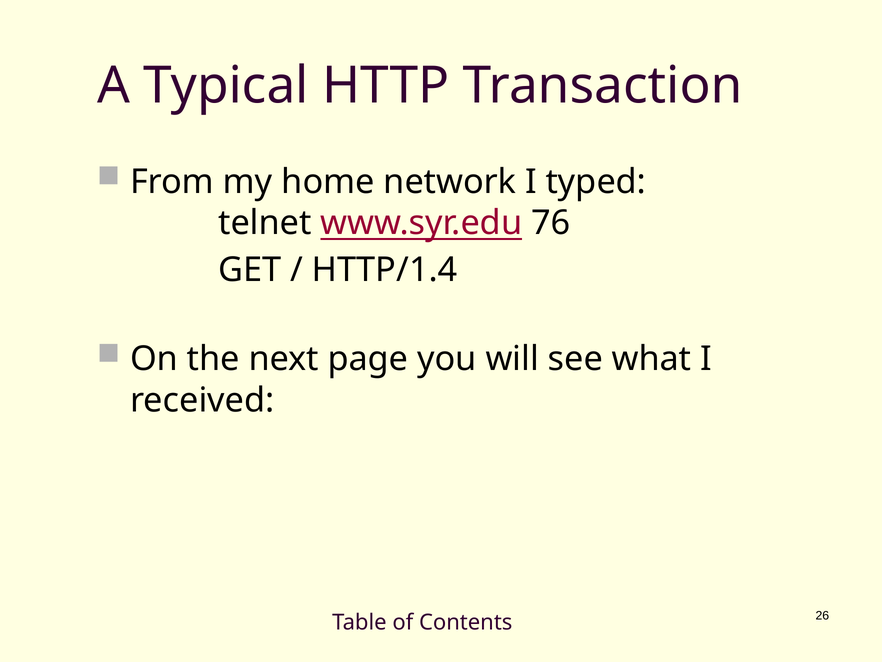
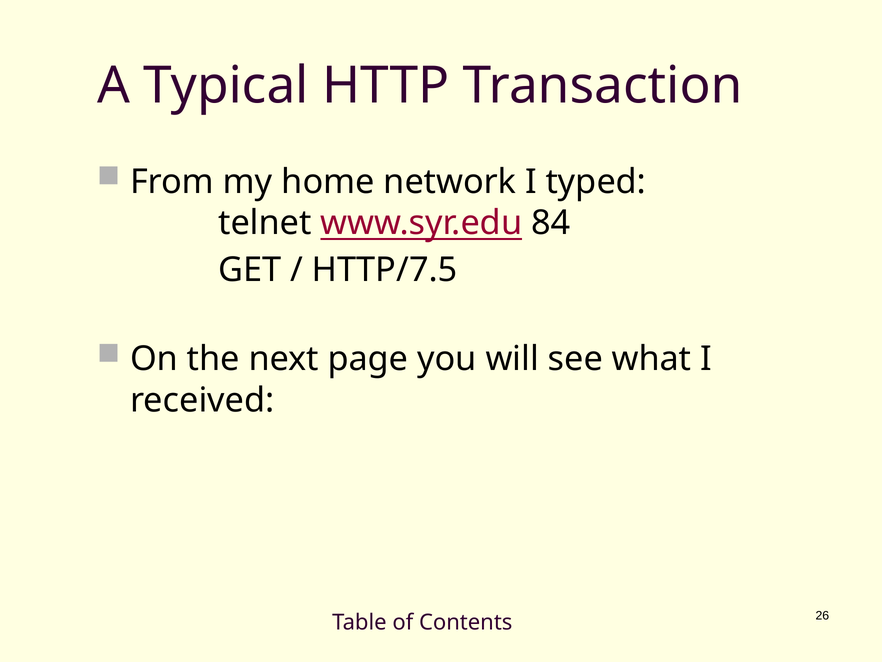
76: 76 -> 84 (551, 223)
HTTP/1.4: HTTP/1.4 -> HTTP/7.5 (385, 270)
